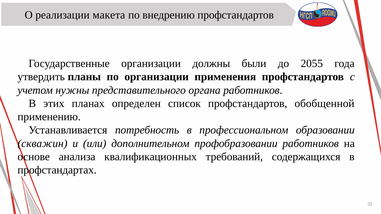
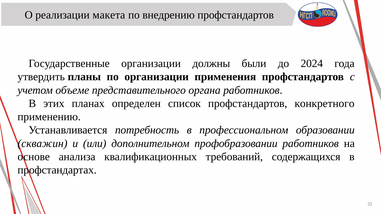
2055: 2055 -> 2024 (312, 64)
нужны: нужны -> объеме (72, 90)
обобщенной: обобщенной -> конкретного (325, 104)
